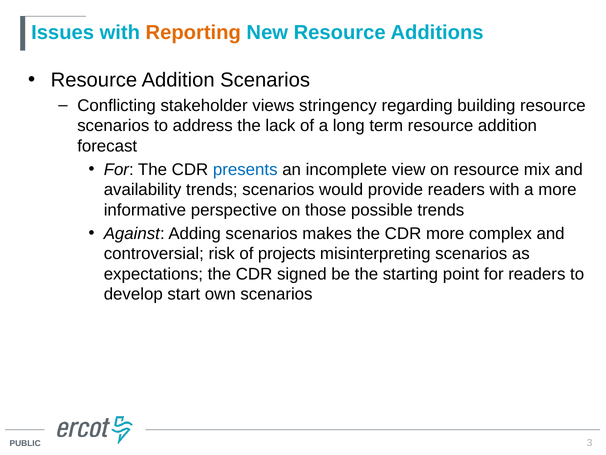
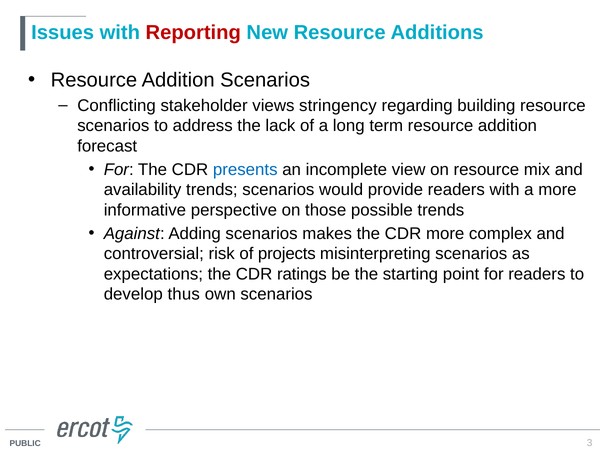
Reporting colour: orange -> red (193, 33)
signed: signed -> ratings (302, 274)
start: start -> thus (184, 294)
